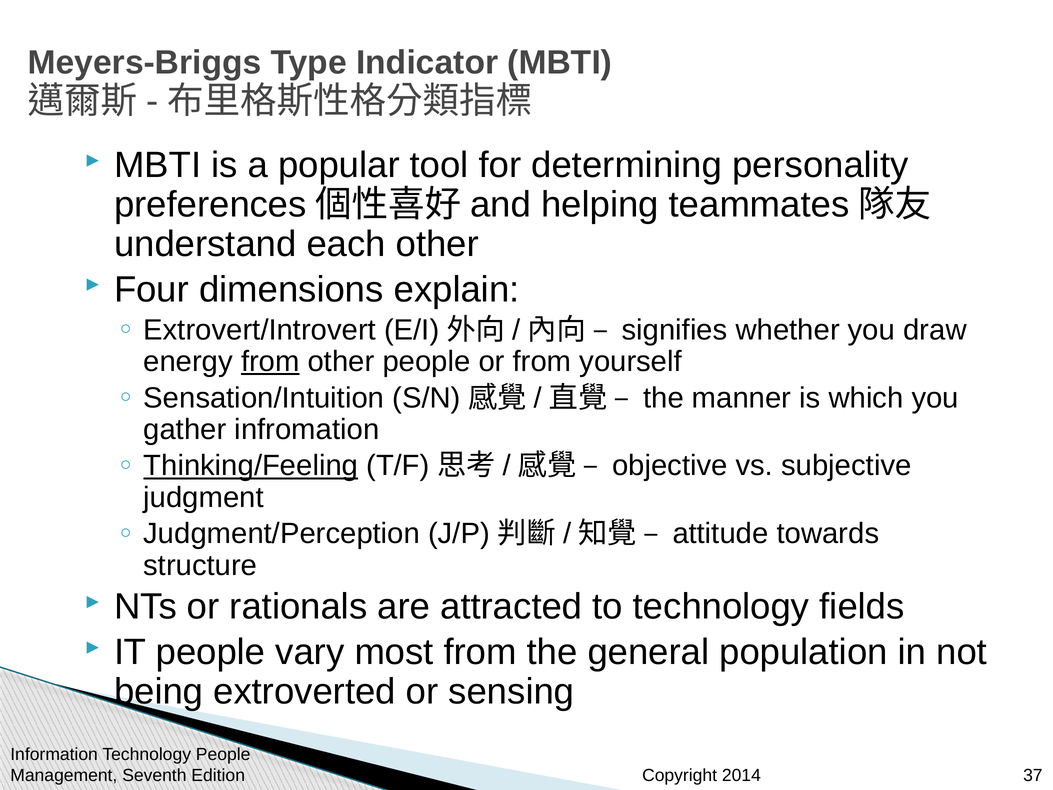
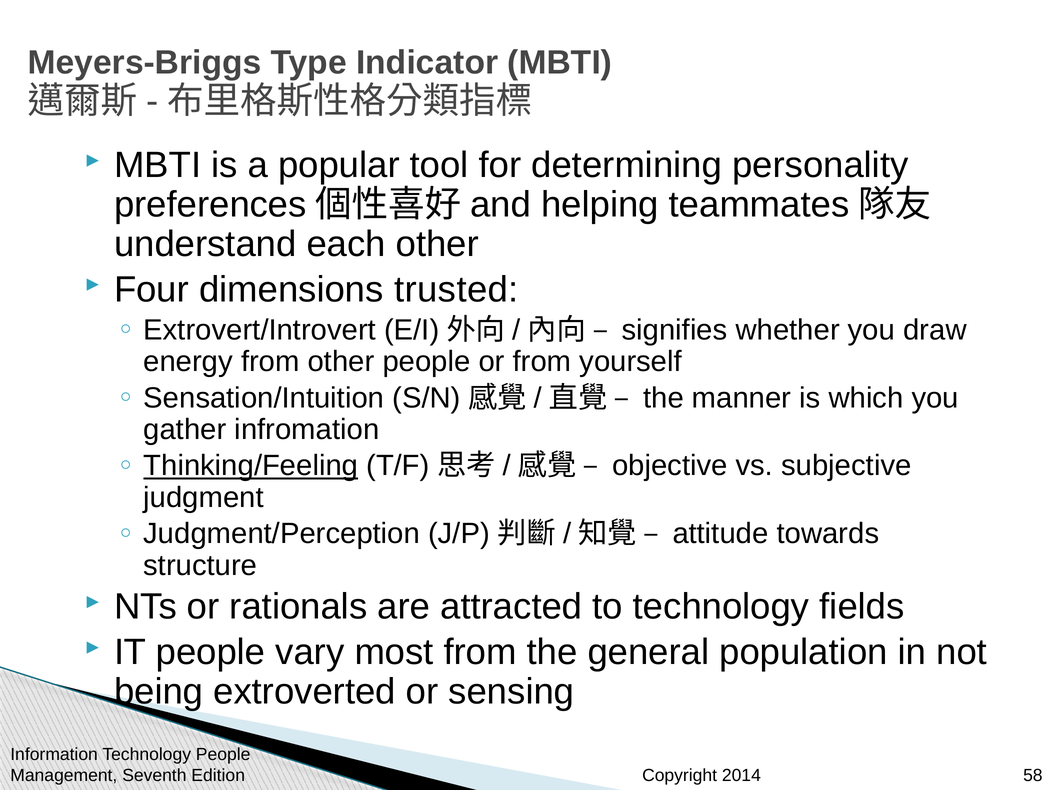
explain: explain -> trusted (456, 289)
from underline: present -> none (270, 361)
37: 37 -> 58 (1033, 775)
